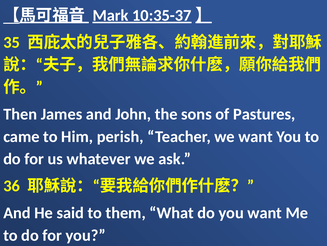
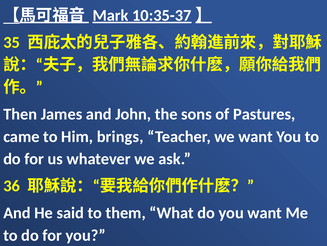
perish: perish -> brings (120, 136)
